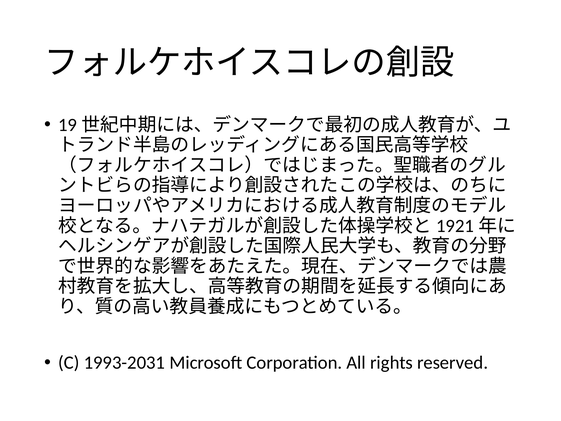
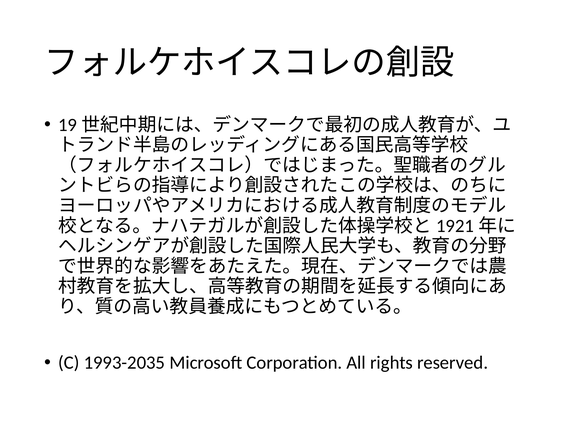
1993-2031: 1993-2031 -> 1993-2035 (124, 362)
